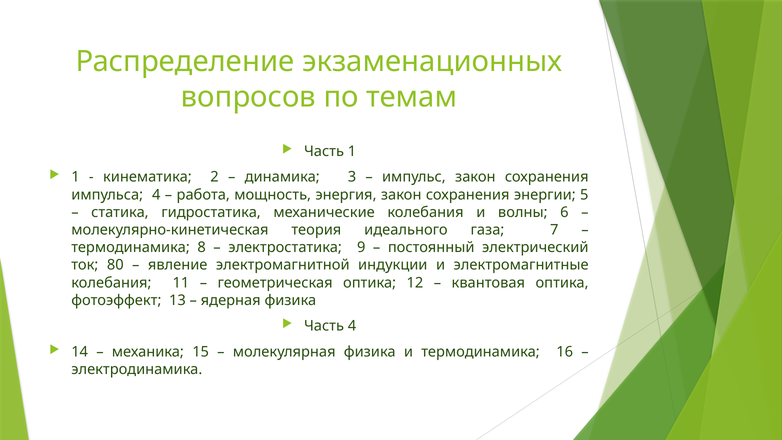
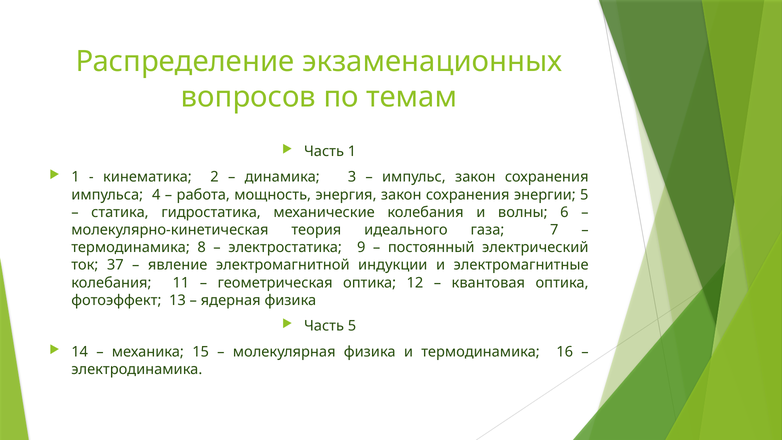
80: 80 -> 37 (115, 265)
Часть 4: 4 -> 5 (352, 326)
